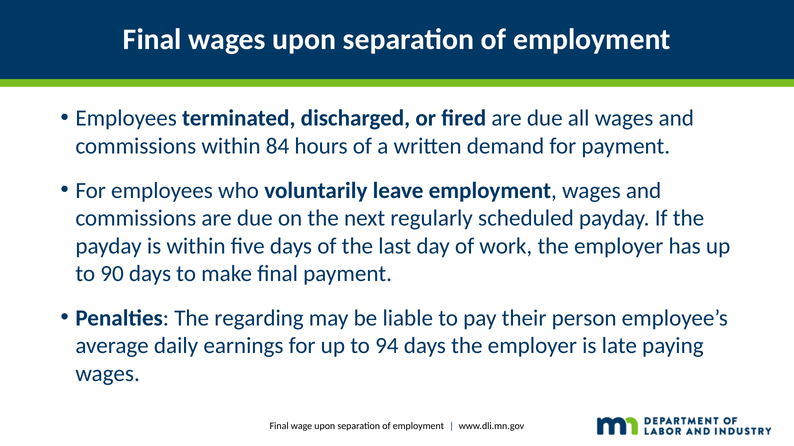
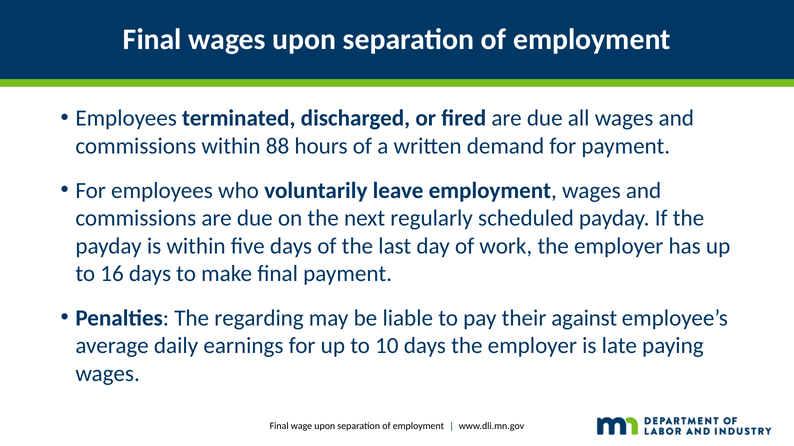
84: 84 -> 88 (278, 146)
90: 90 -> 16 (112, 274)
person: person -> against (584, 318)
94: 94 -> 10 (387, 346)
